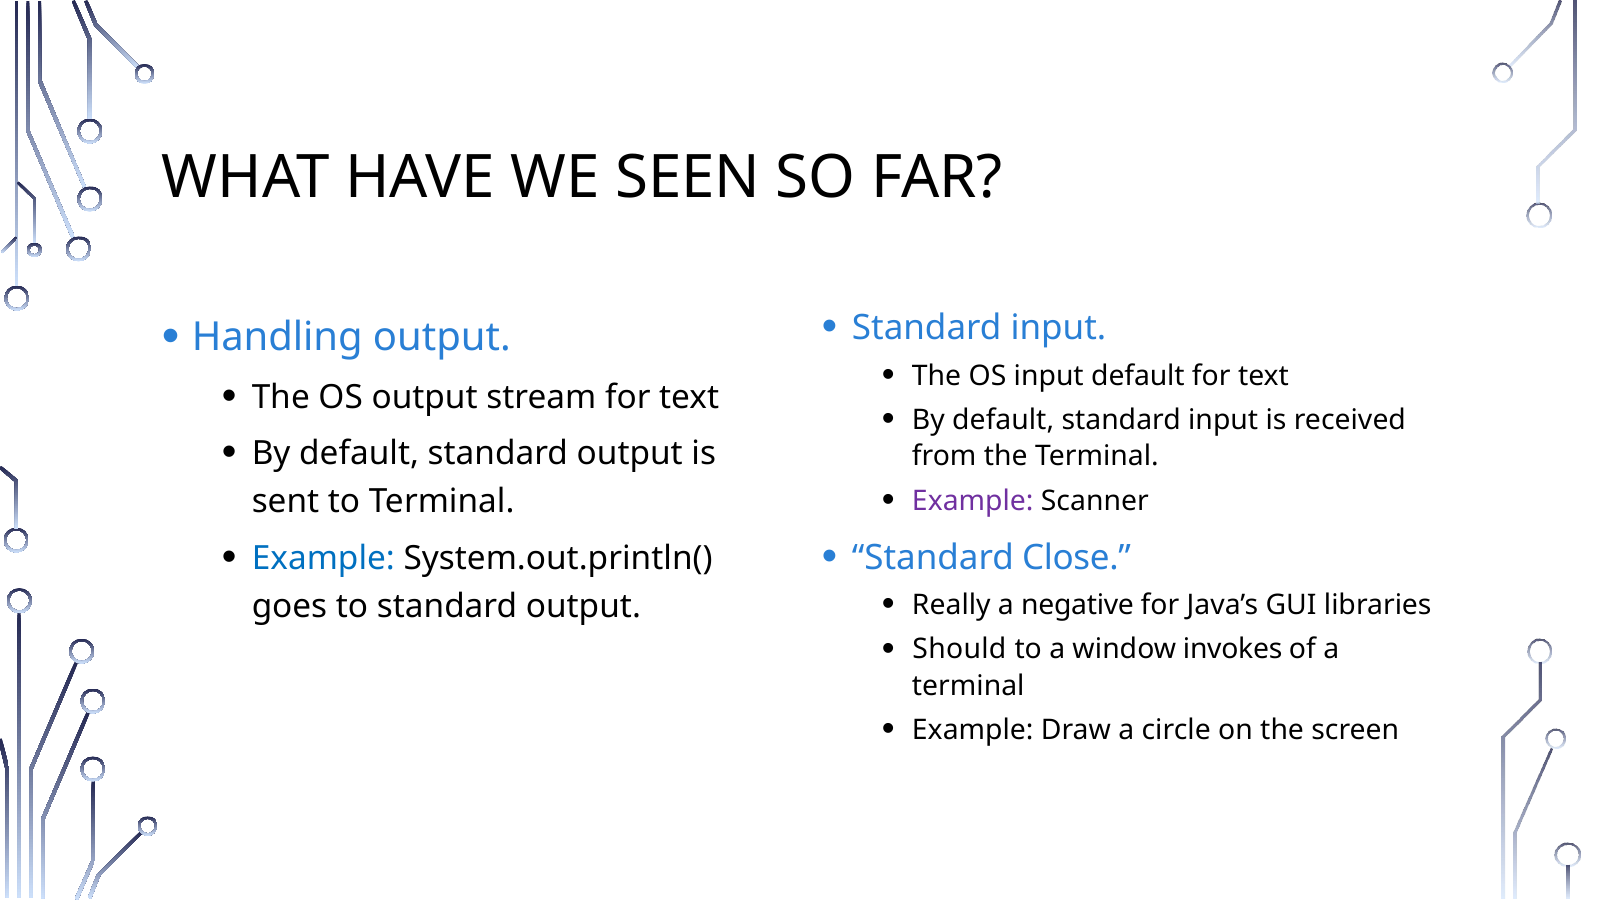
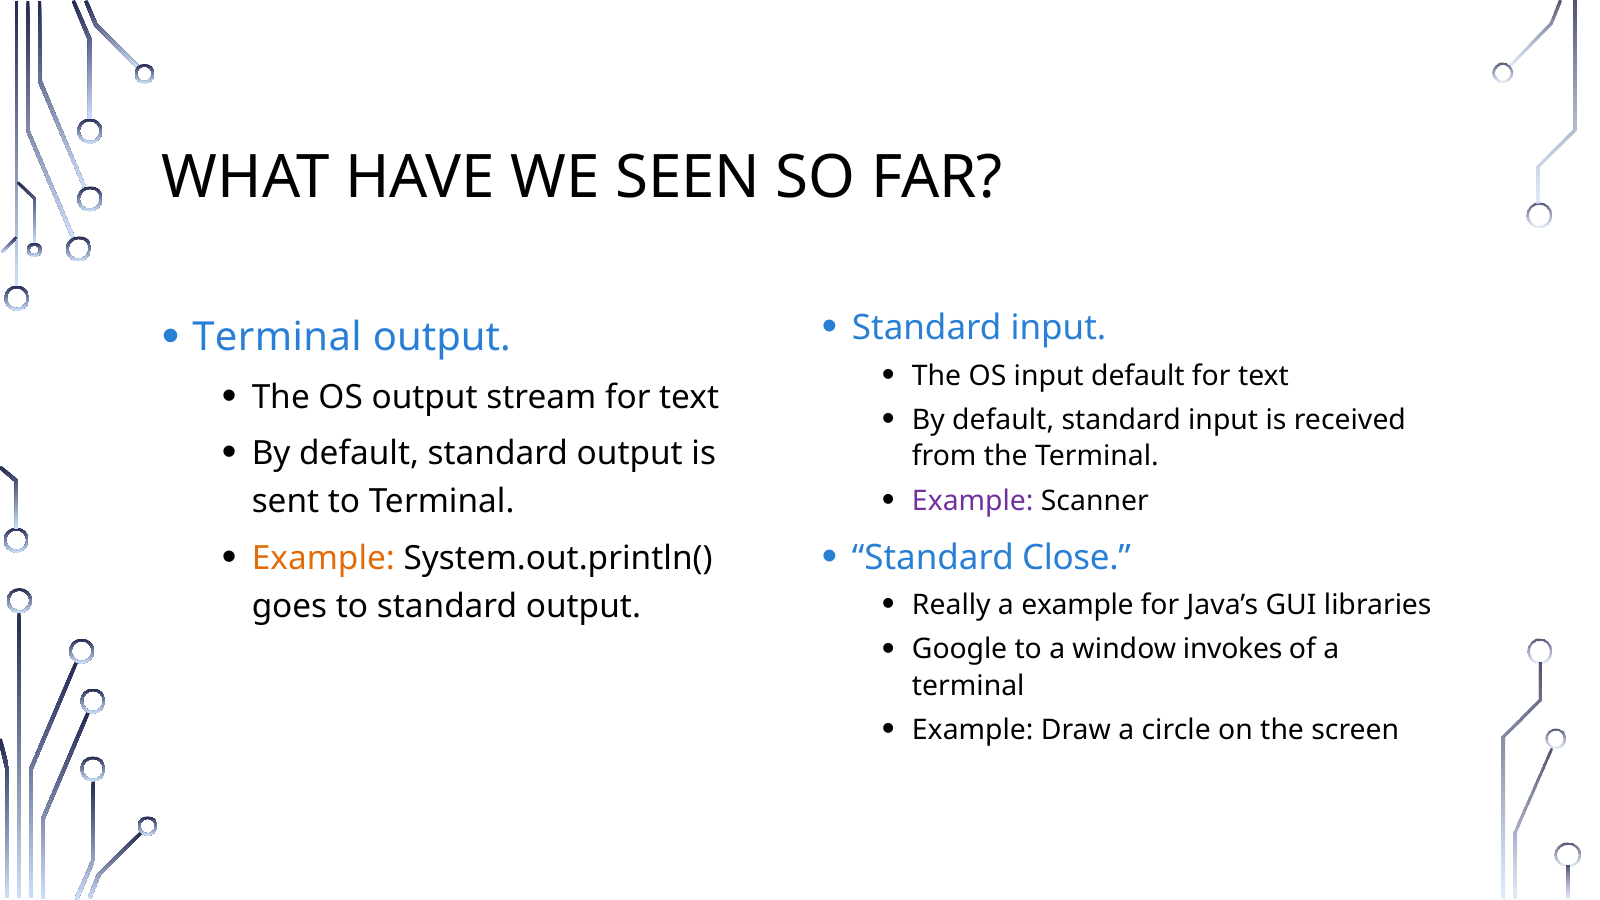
Handling: Handling -> Terminal (277, 338)
Example colour: blue -> orange (323, 558)
a negative: negative -> example (1078, 605)
Should: Should -> Google (960, 649)
